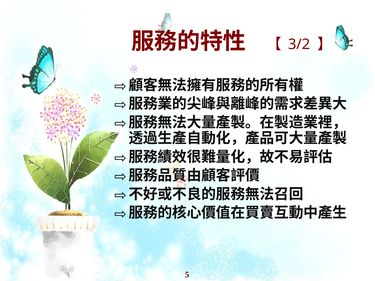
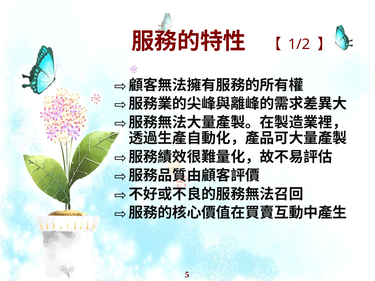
3/2: 3/2 -> 1/2 (299, 44)
